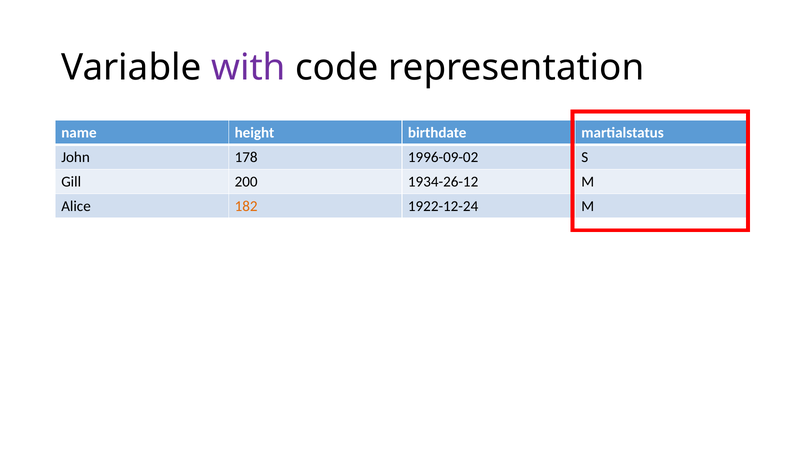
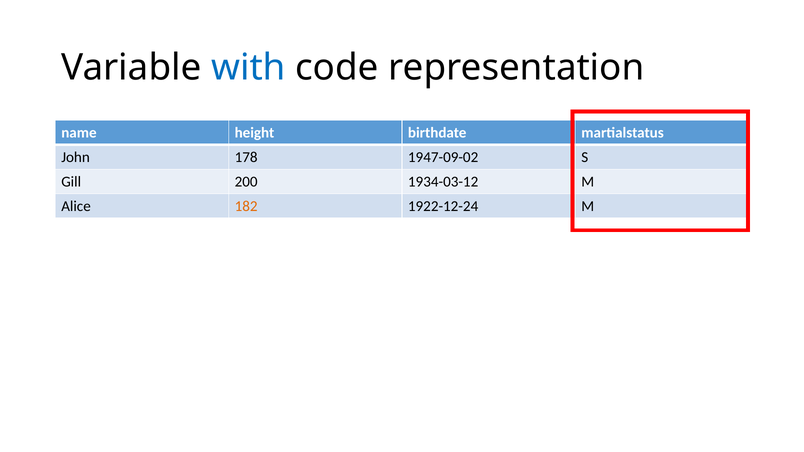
with colour: purple -> blue (248, 68)
1996-09-02: 1996-09-02 -> 1947-09-02 (443, 157)
1934-26-12: 1934-26-12 -> 1934-03-12 (443, 182)
